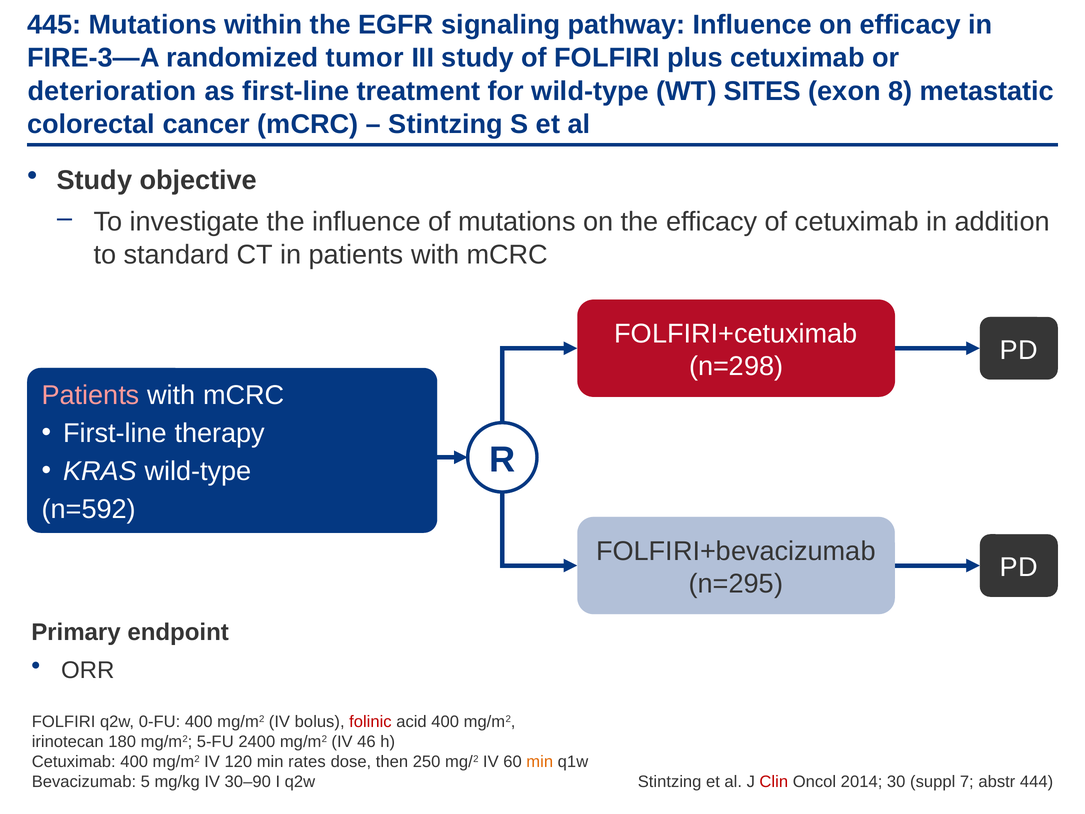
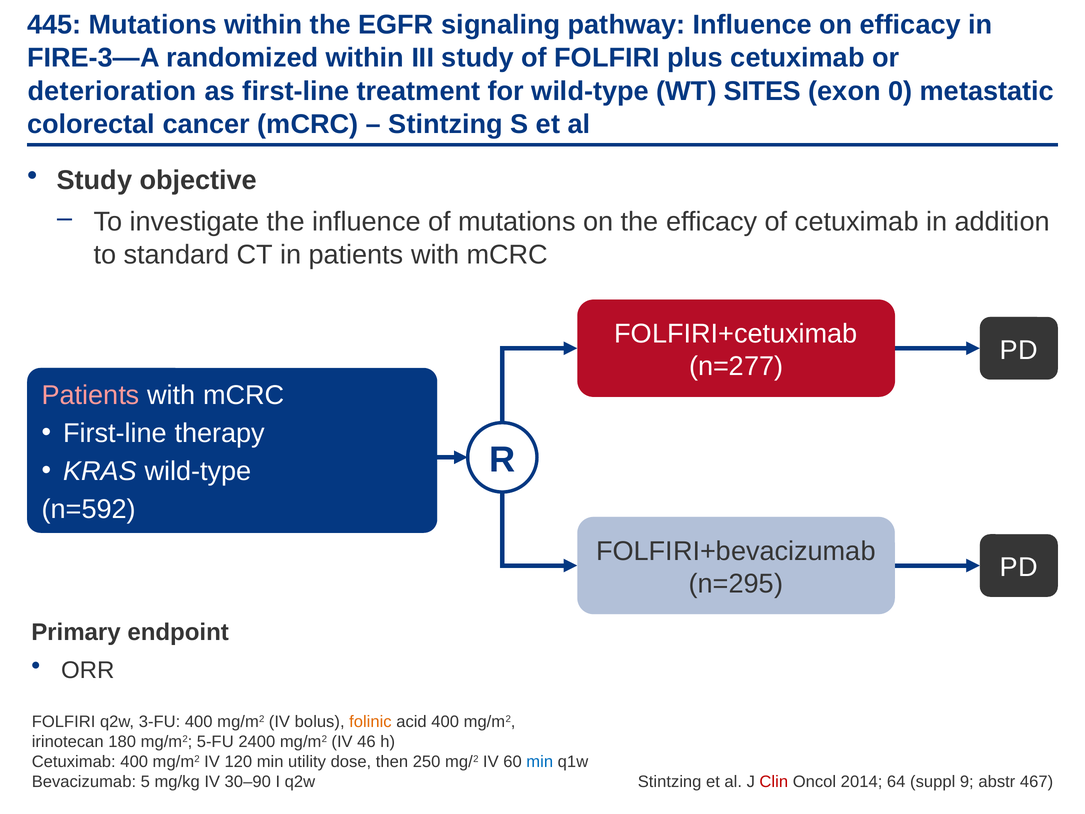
randomized tumor: tumor -> within (365, 58)
8: 8 -> 0 (900, 91)
n=298: n=298 -> n=277 (736, 366)
0-FU: 0-FU -> 3-FU (160, 722)
folinic colour: red -> orange (370, 722)
rates: rates -> utility (307, 762)
min colour: orange -> blue (540, 762)
30: 30 -> 64 (896, 781)
7: 7 -> 9 (967, 781)
444: 444 -> 467 (1037, 781)
